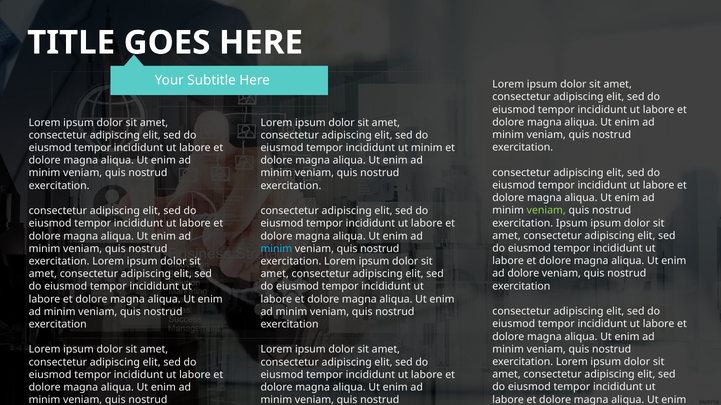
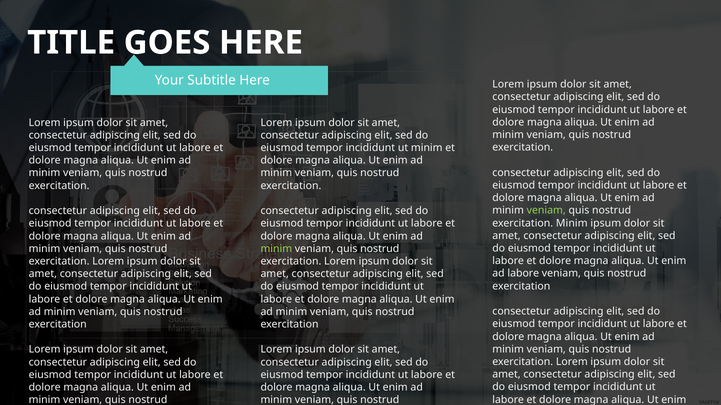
exercitation Ipsum: Ipsum -> Minim (572, 223)
minim colour: light blue -> light green (276, 249)
ad dolore: dolore -> labore (523, 274)
